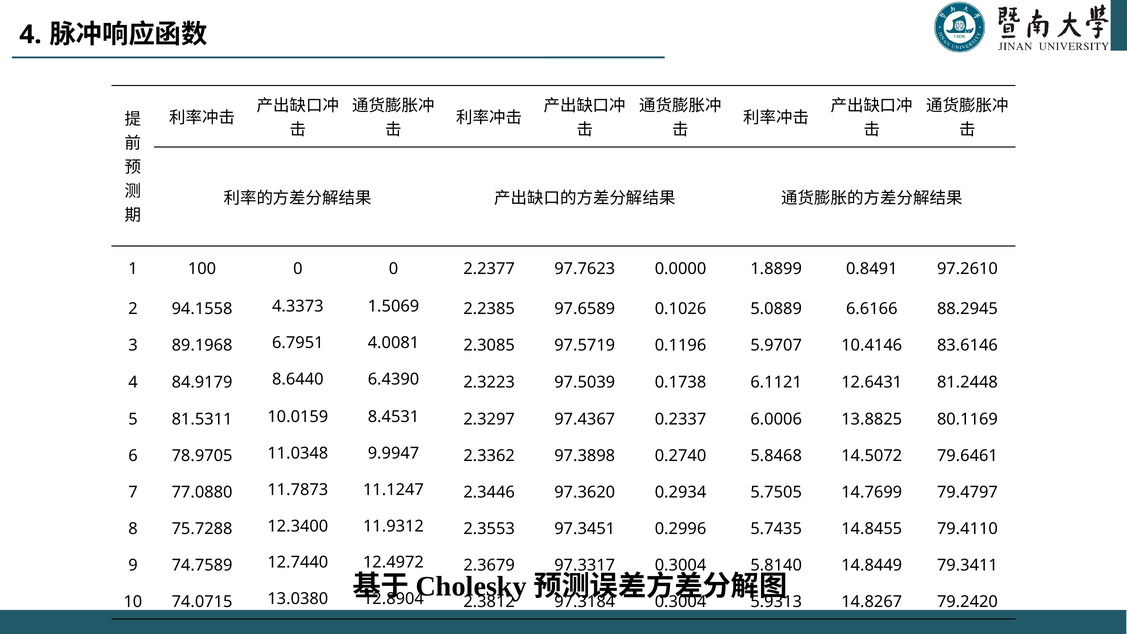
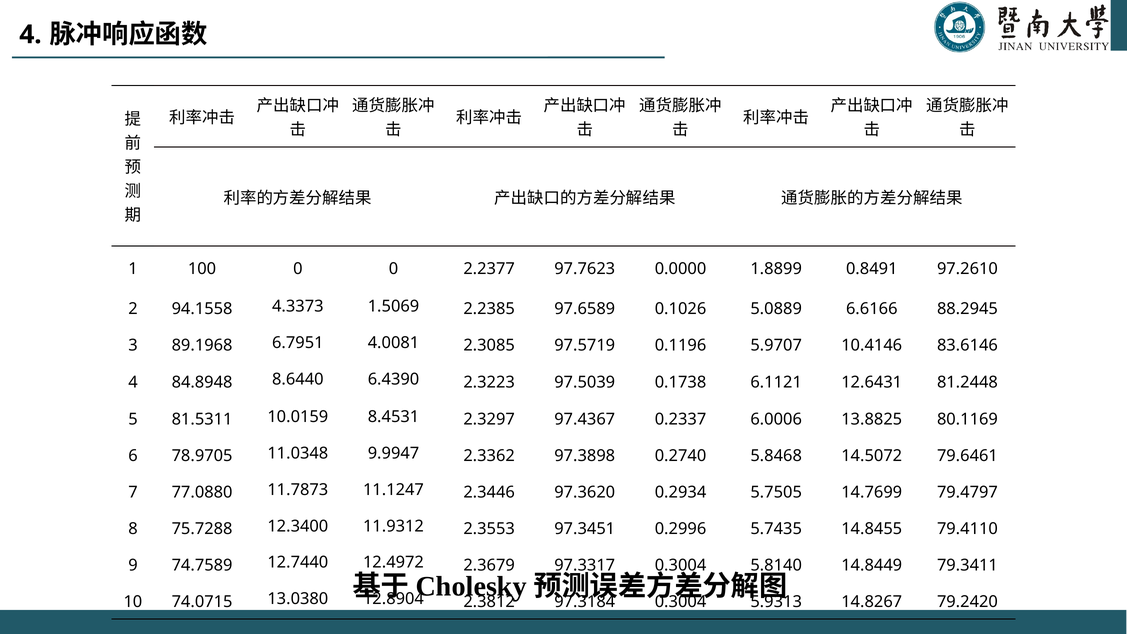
84.9179: 84.9179 -> 84.8948 (202, 383)
